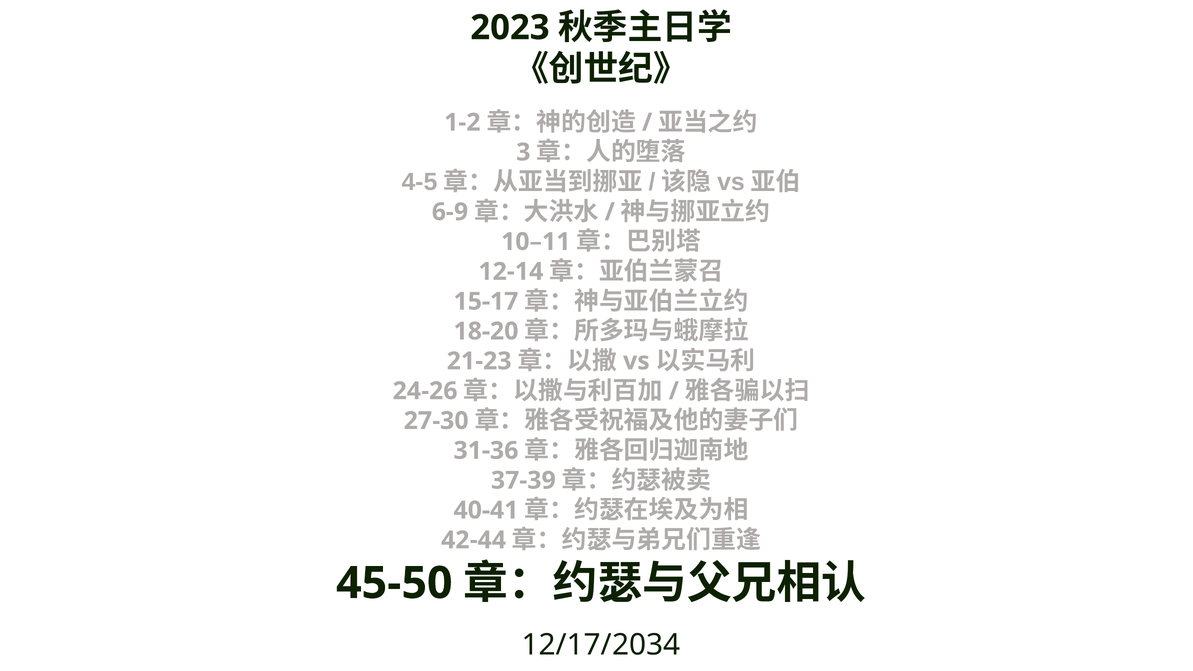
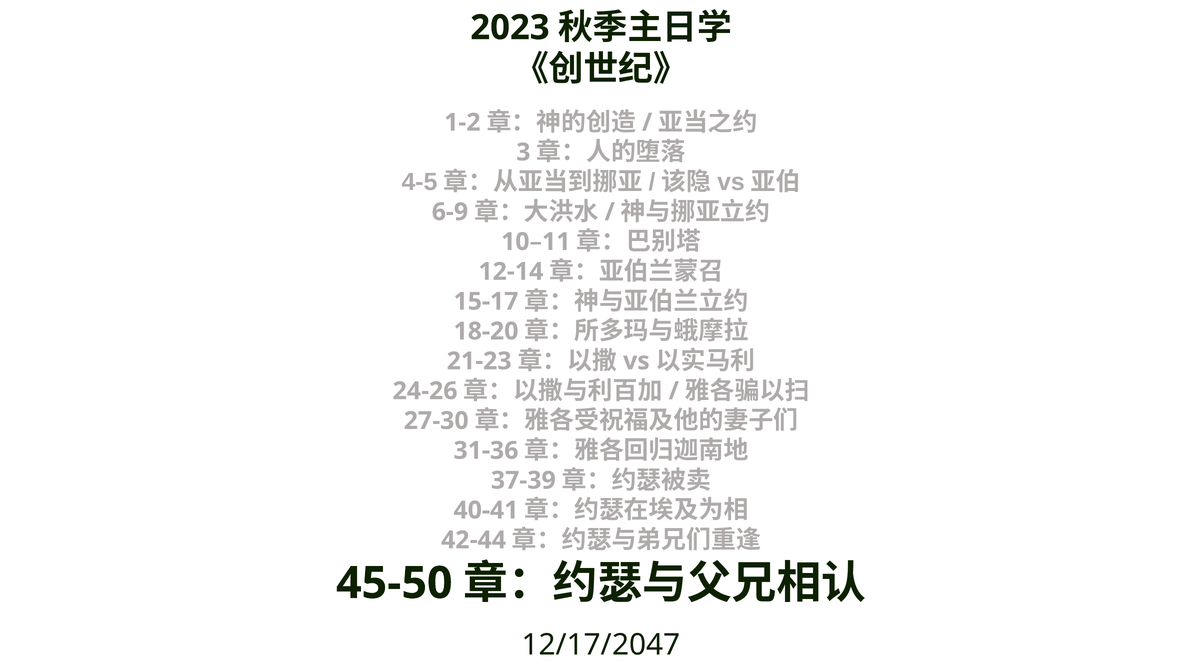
12/17/2034: 12/17/2034 -> 12/17/2047 (601, 645)
